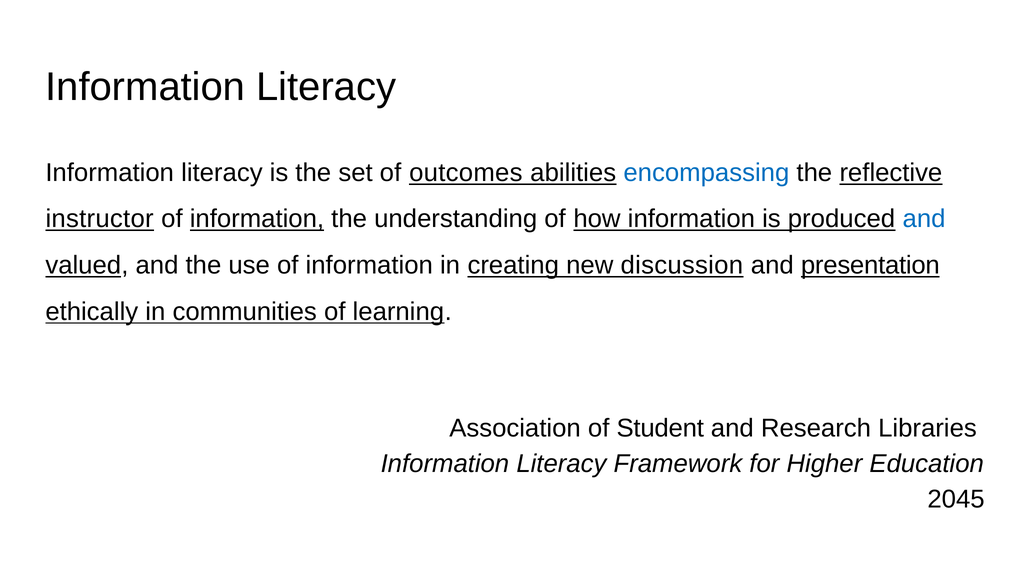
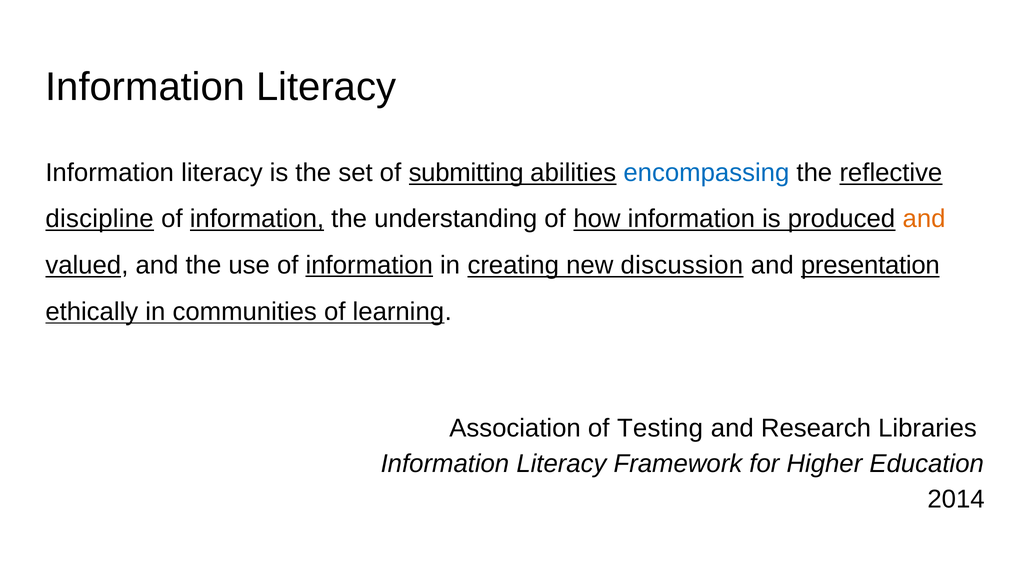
outcomes: outcomes -> submitting (466, 173)
instructor: instructor -> discipline (100, 219)
and colour: blue -> orange (924, 219)
information underline: none -> present (369, 266)
Student: Student -> Testing (660, 429)
2045: 2045 -> 2014 (956, 500)
